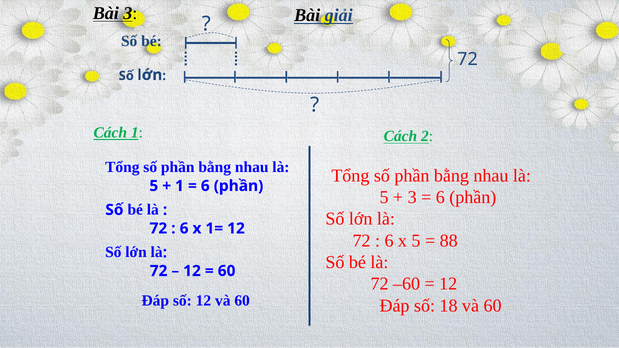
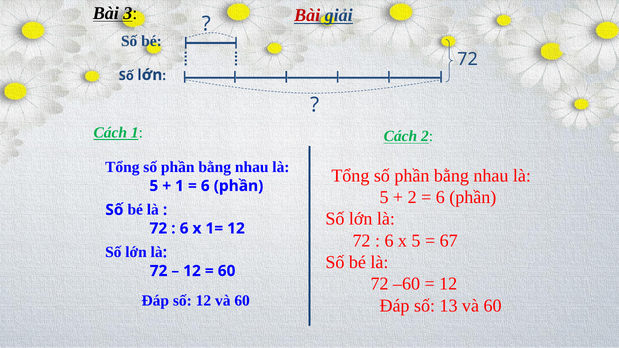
Bài colour: black -> red (307, 15)
3: 3 -> 2 (412, 197)
88: 88 -> 67 (449, 241)
18: 18 -> 13 (449, 306)
